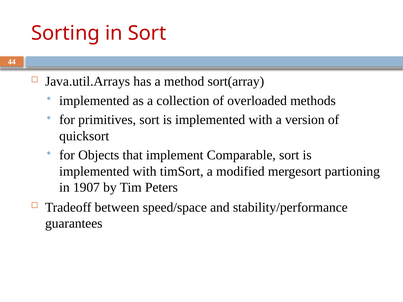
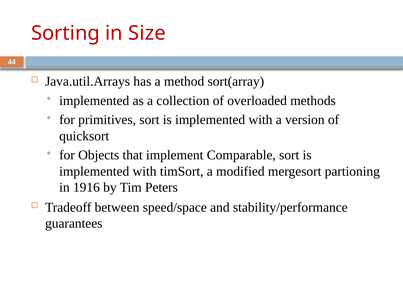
in Sort: Sort -> Size (147, 33)
1907: 1907 -> 1916 (86, 187)
